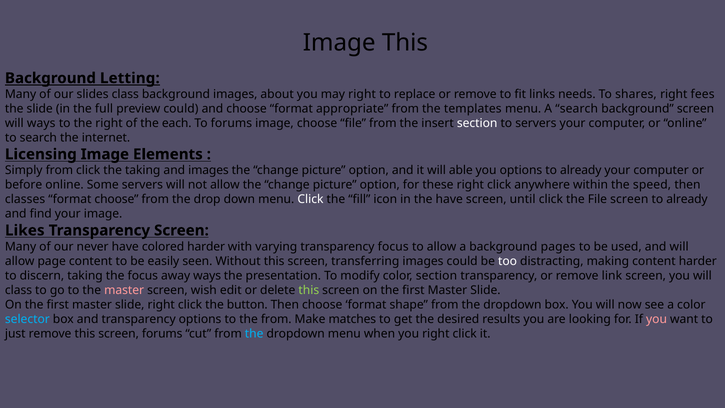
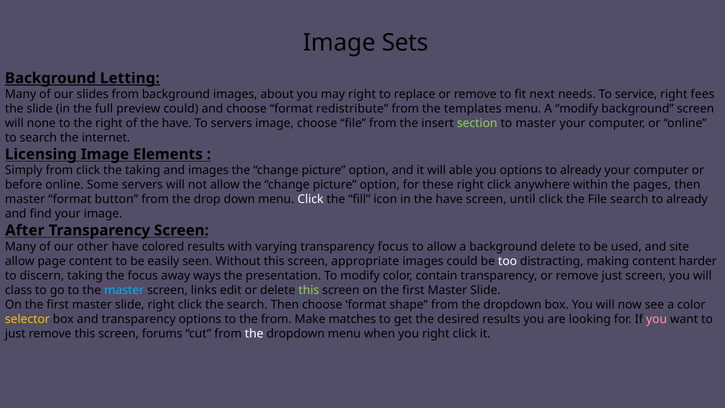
Image This: This -> Sets (405, 43)
slides class: class -> from (125, 94)
links: links -> next (542, 94)
shares: shares -> service (636, 94)
appropriate: appropriate -> redistribute (352, 109)
A search: search -> modify (577, 109)
will ways: ways -> none (41, 123)
of the each: each -> have (177, 123)
To forums: forums -> servers (231, 123)
section colour: white -> light green (477, 123)
to servers: servers -> master (536, 123)
speed: speed -> pages (652, 185)
classes: classes -> master (25, 199)
format choose: choose -> button (116, 199)
File screen: screen -> search (629, 199)
Likes: Likes -> After (25, 230)
never: never -> other (93, 246)
colored harder: harder -> results (206, 246)
background pages: pages -> delete (558, 246)
and will: will -> site (679, 246)
transferring: transferring -> appropriate (365, 261)
color section: section -> contain (437, 275)
remove link: link -> just (612, 275)
master colour: pink -> light blue (124, 290)
wish: wish -> links (204, 290)
the button: button -> search (247, 304)
selector colour: light blue -> yellow (27, 319)
the colour: light blue -> white (254, 333)
